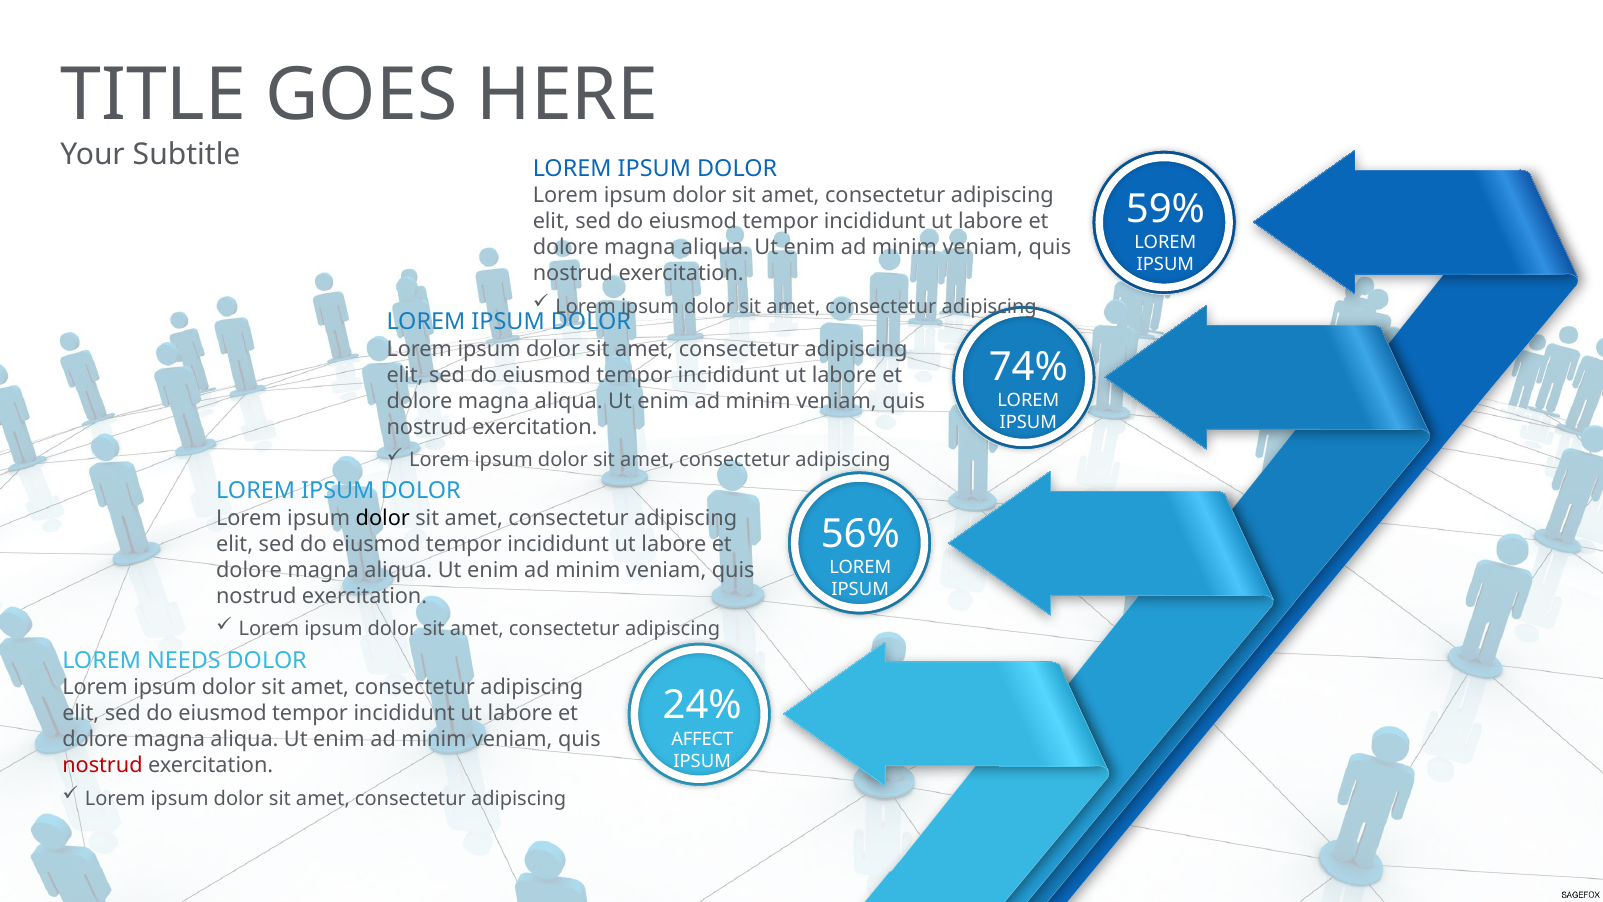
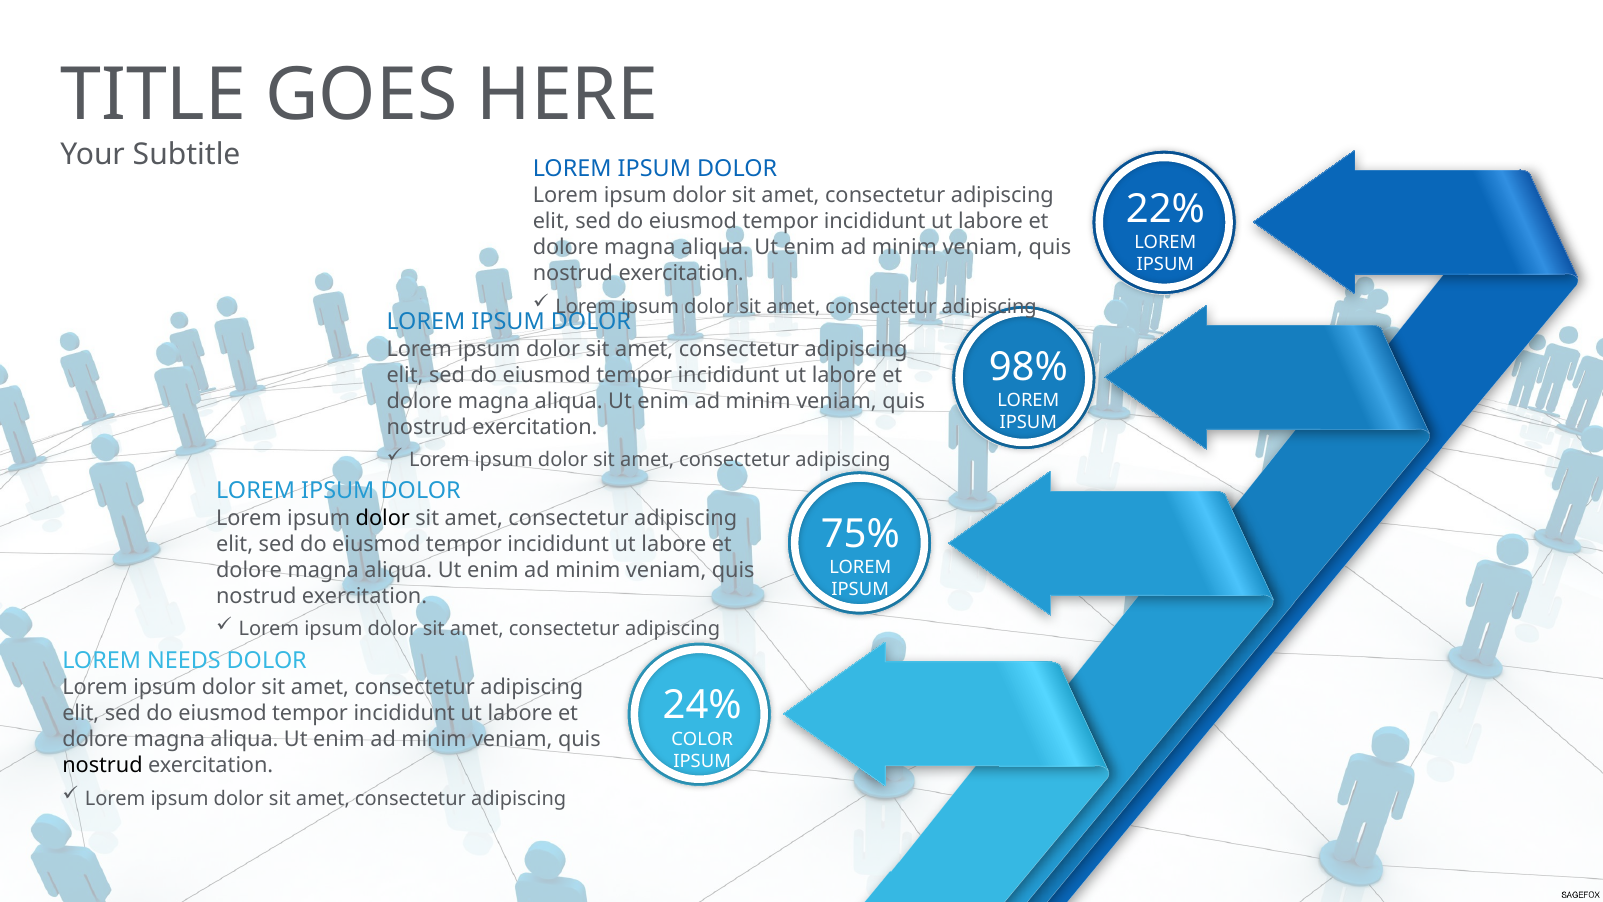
59%: 59% -> 22% (1165, 209)
74%: 74% -> 98% (1028, 367)
56%: 56% -> 75% (860, 534)
AFFECT: AFFECT -> COLOR (702, 739)
nostrud colour: red -> black (102, 765)
